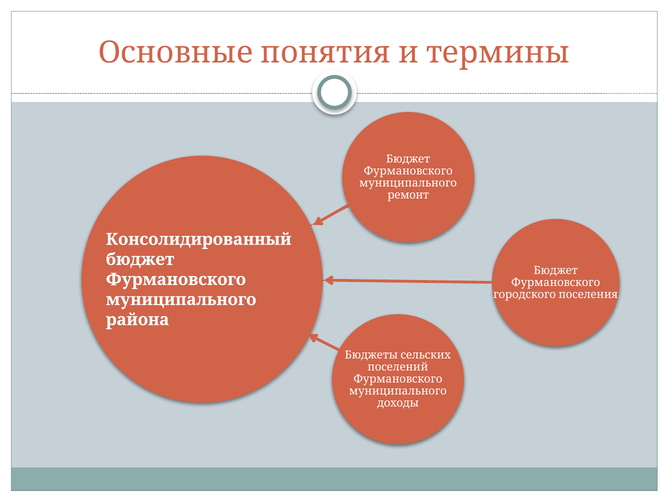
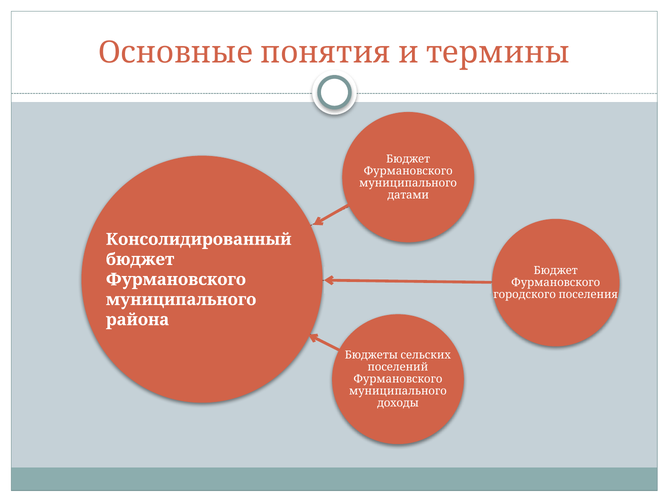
ремонт: ремонт -> датами (408, 195)
